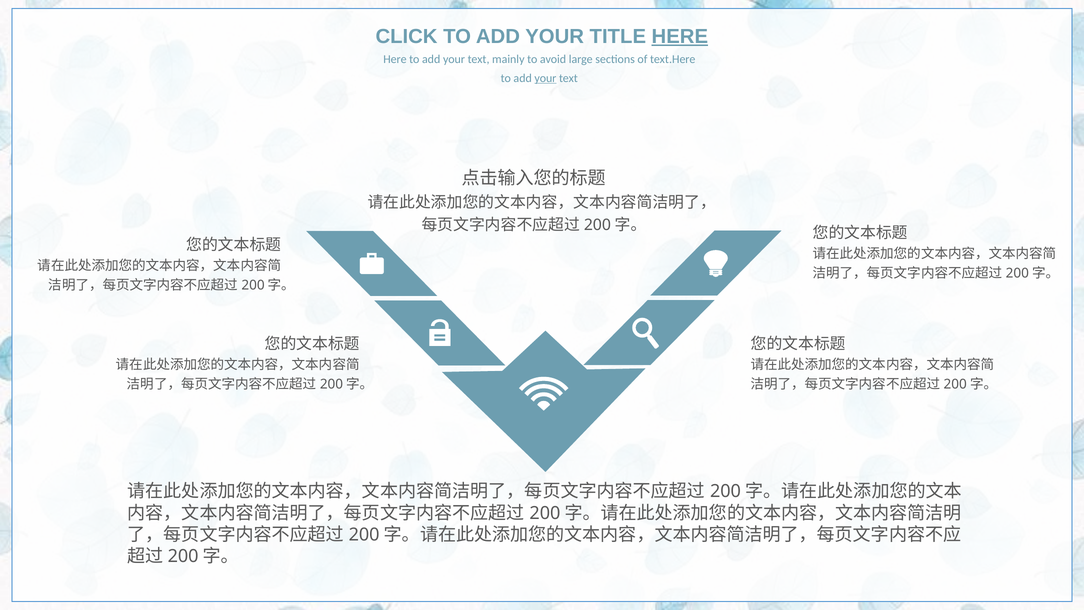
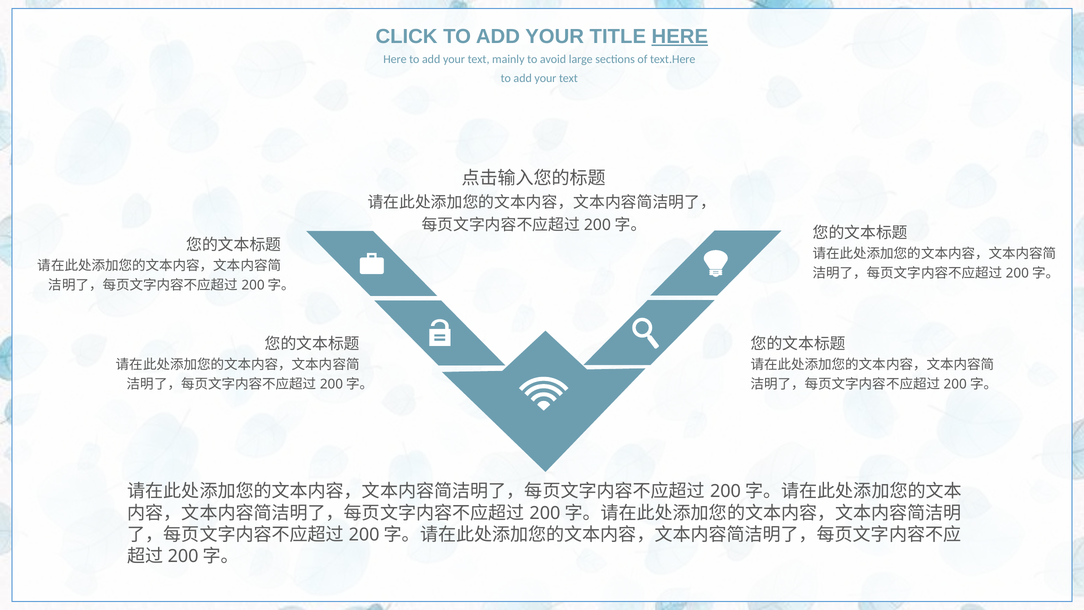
your underline: present -> none (545, 78)
